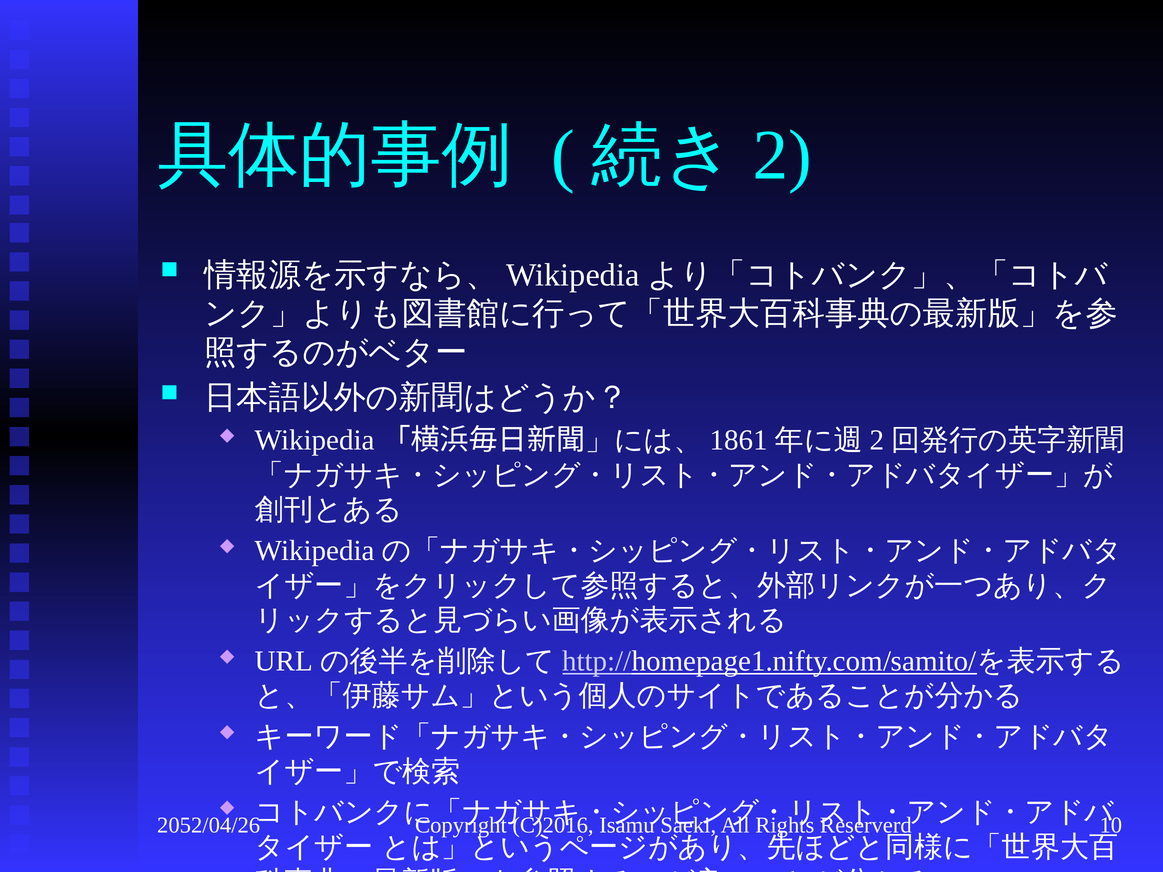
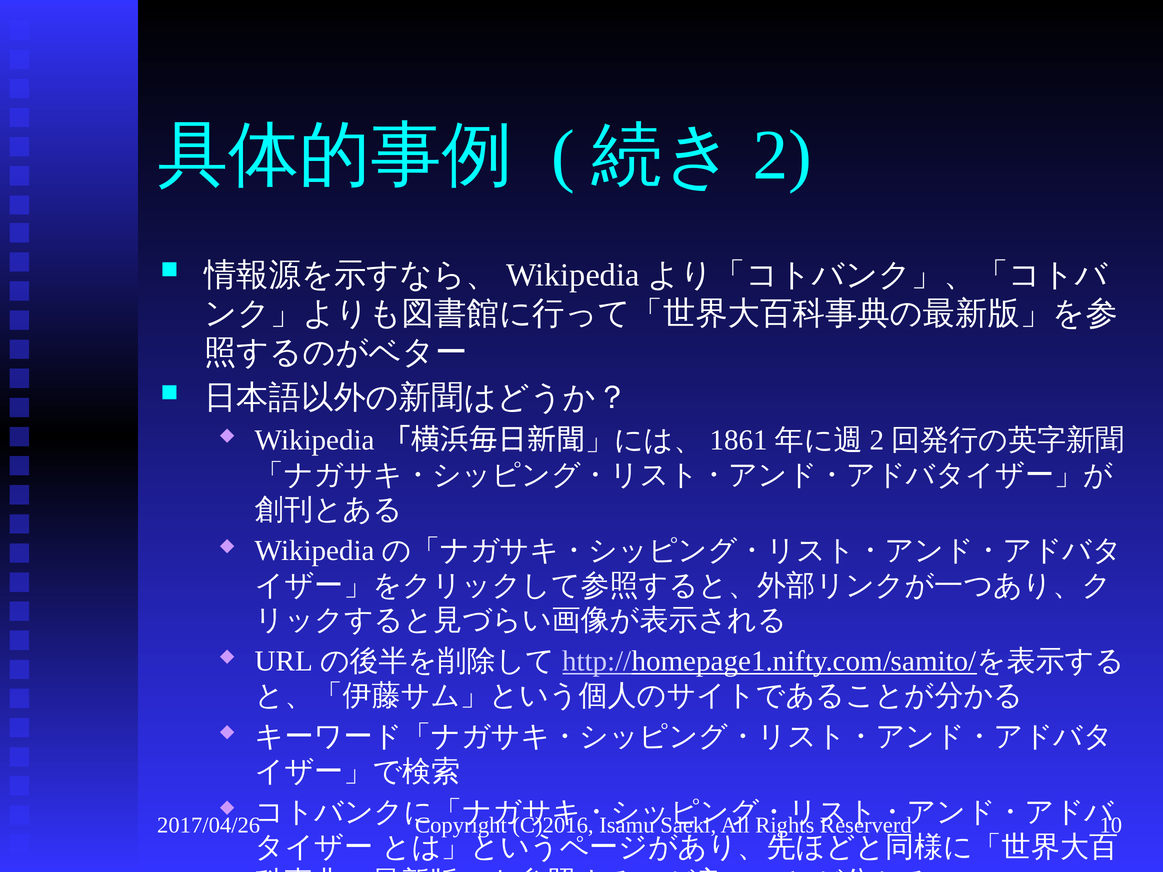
2052/04/26: 2052/04/26 -> 2017/04/26 (209, 825)
